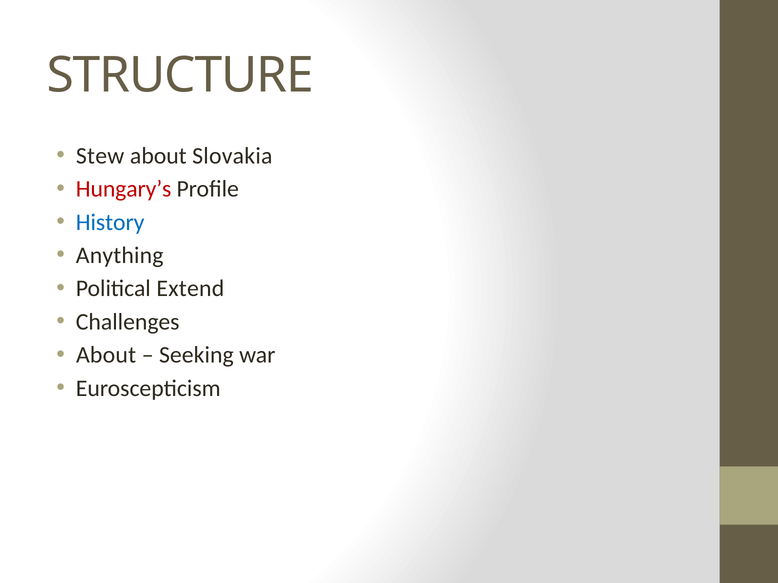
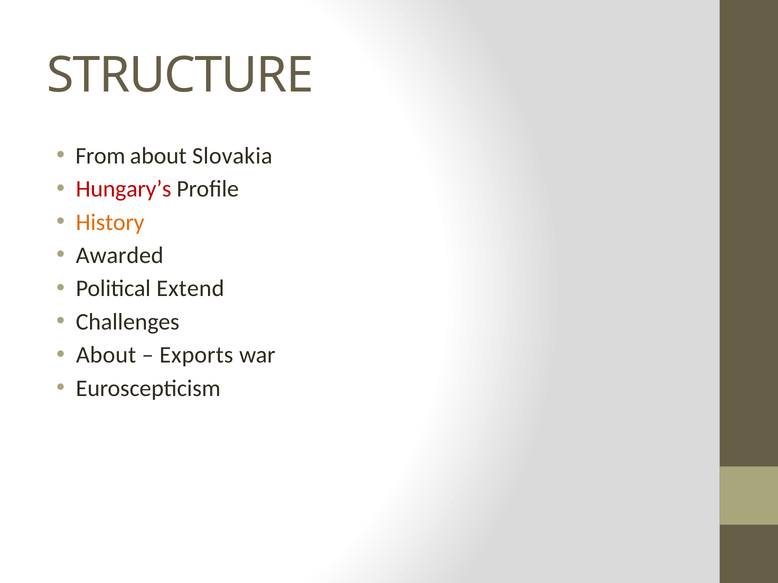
Stew: Stew -> From (100, 156)
History colour: blue -> orange (110, 222)
Anything: Anything -> Awarded (120, 256)
Seeking: Seeking -> Exports (196, 355)
